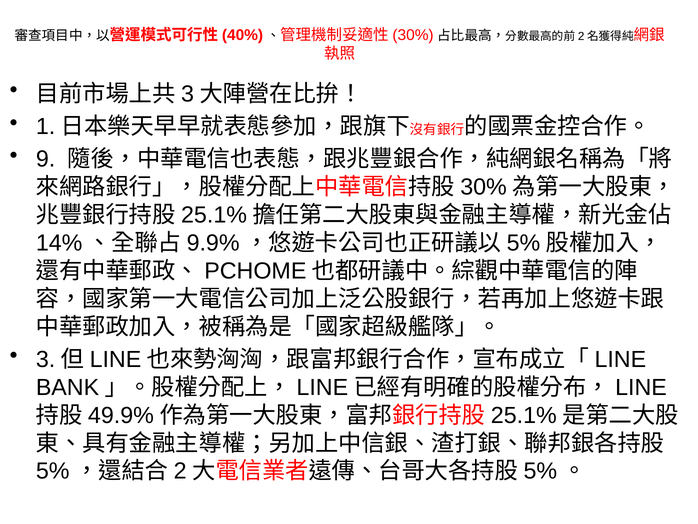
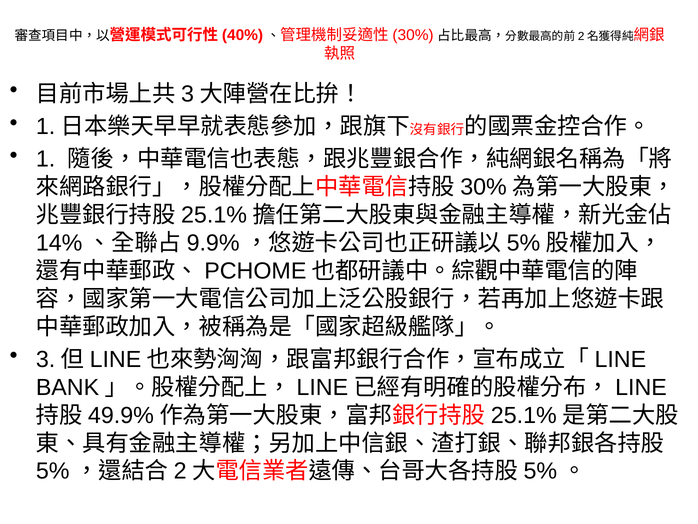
9: 9 -> 1 (46, 159)
